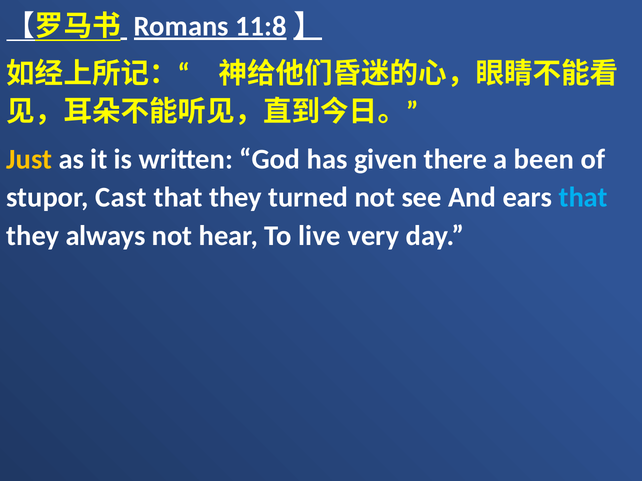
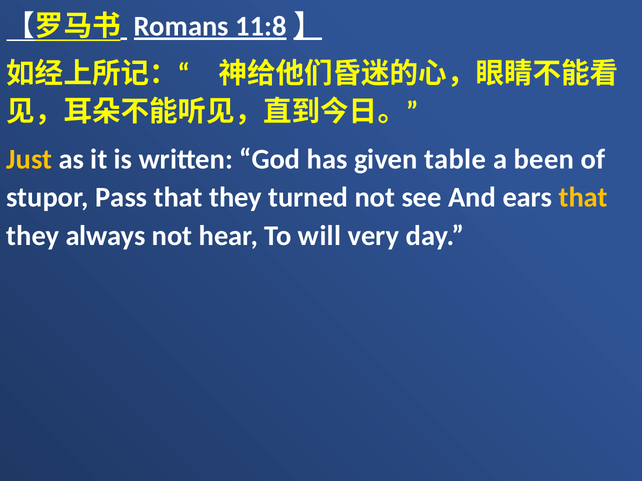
there: there -> table (455, 159)
Cast: Cast -> Pass (121, 198)
that colour: light blue -> yellow (583, 198)
live: live -> will (320, 236)
